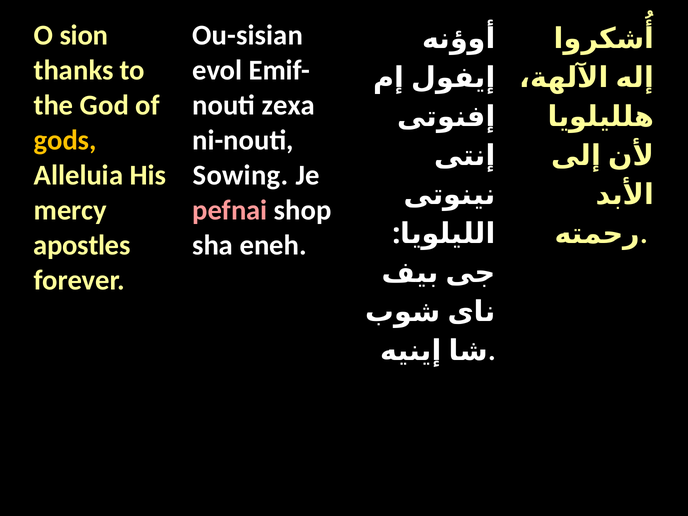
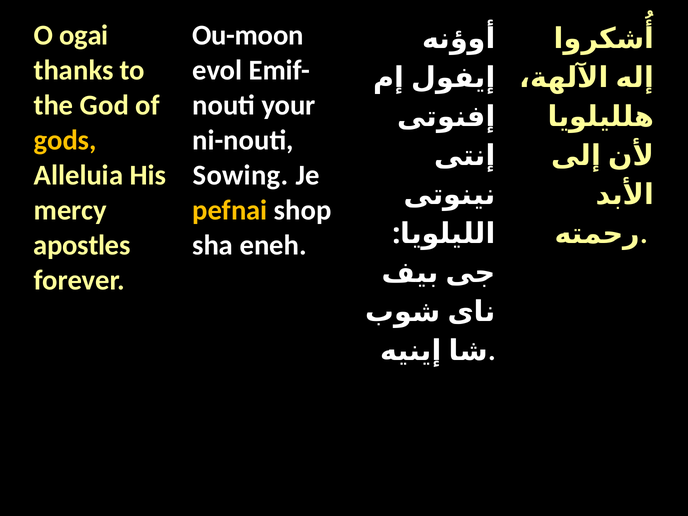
sion: sion -> ogai (84, 35)
Ou-sisian: Ou-sisian -> Ou-moon (248, 35)
zexa: zexa -> your (289, 105)
pefnai colour: pink -> yellow (230, 210)
